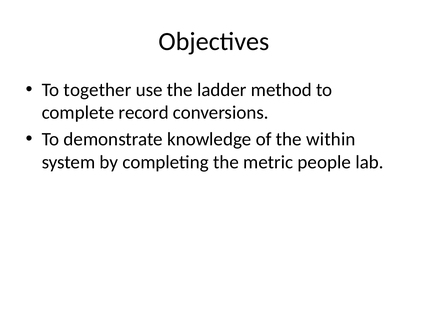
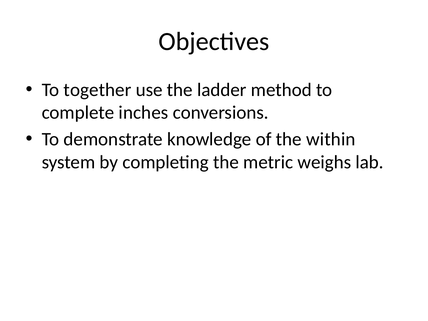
record: record -> inches (143, 113)
people: people -> weighs (324, 162)
